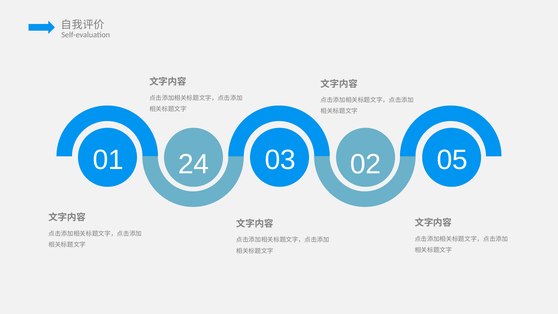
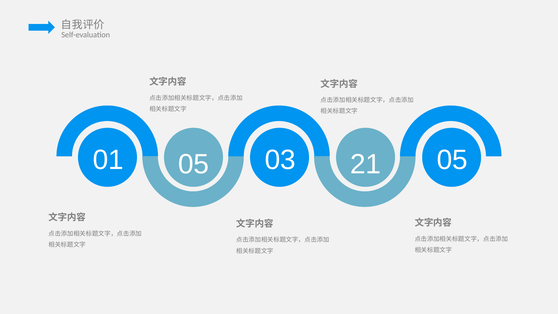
01 24: 24 -> 05 (194, 164)
02: 02 -> 21 (366, 164)
